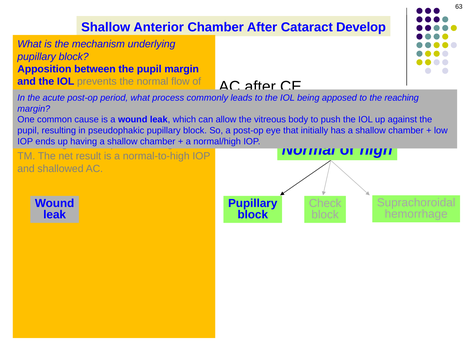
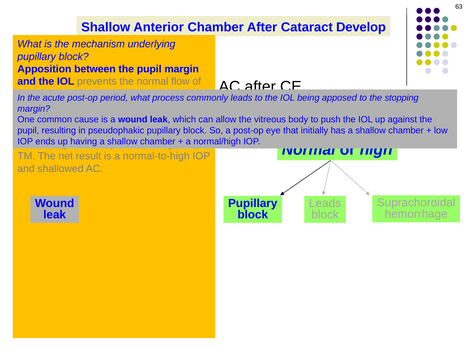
reaching: reaching -> stopping (402, 98)
Check: Check -> Leads (325, 203)
